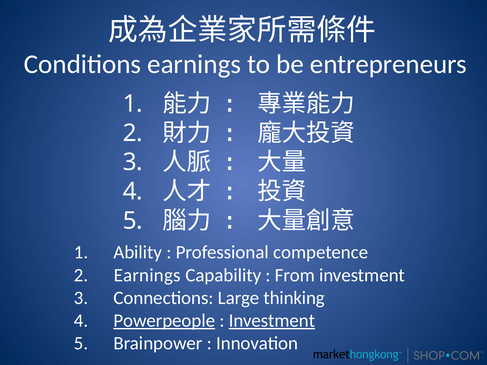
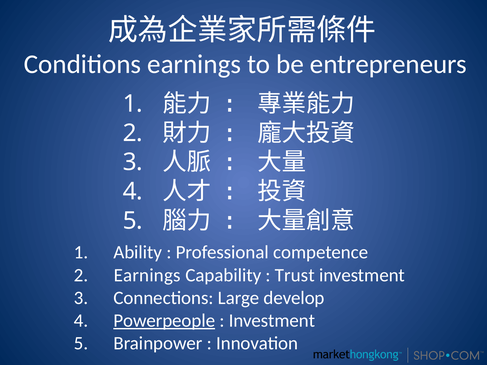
From: From -> Trust (295, 275)
thinking: thinking -> develop (294, 298)
Investment underline: present -> none (272, 321)
